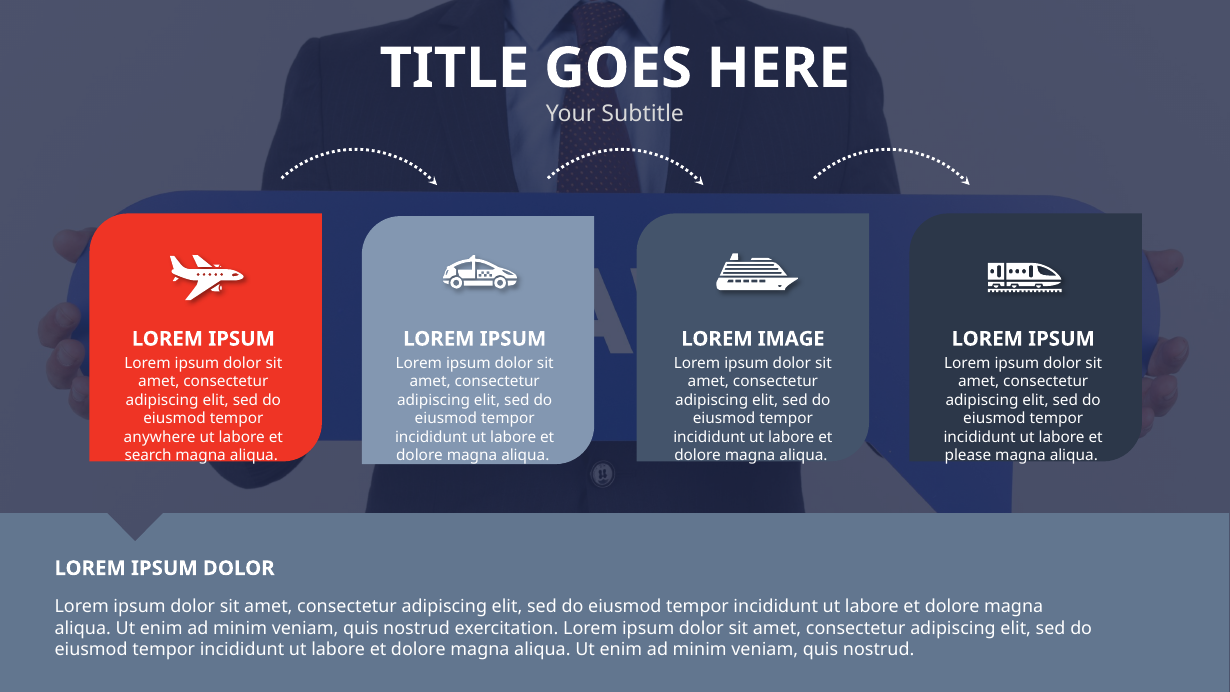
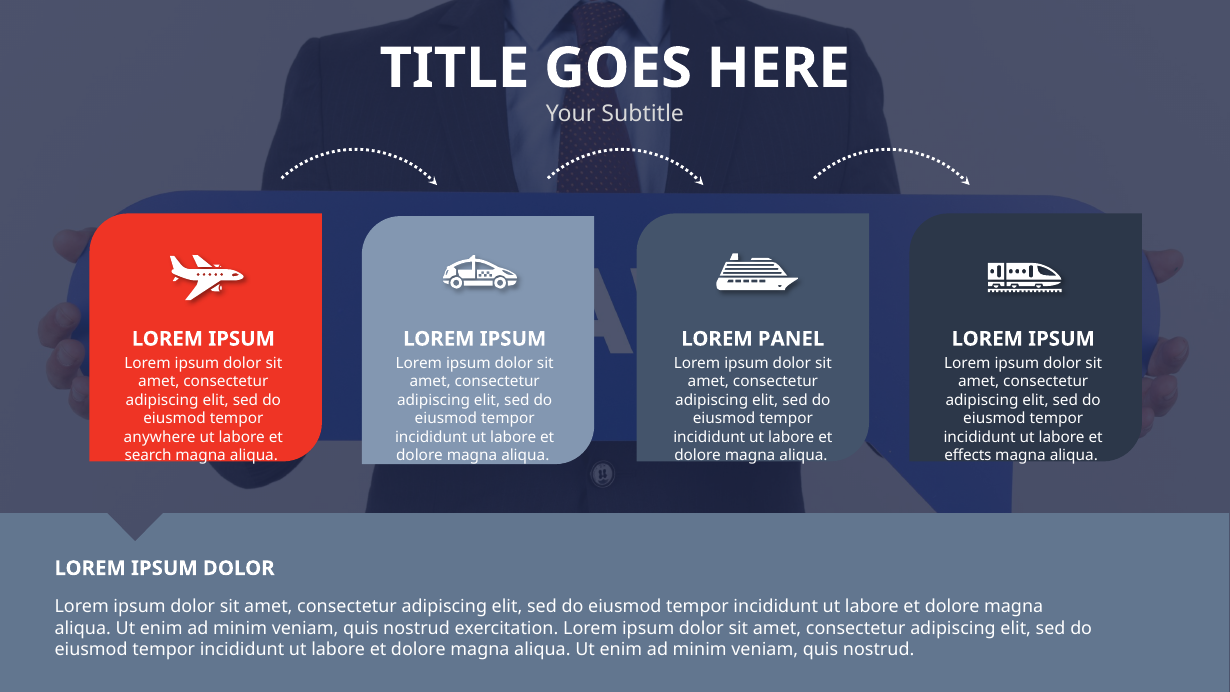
IMAGE: IMAGE -> PANEL (791, 339)
please: please -> effects (968, 455)
